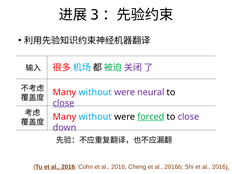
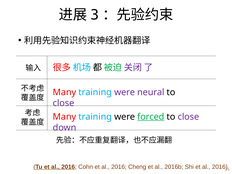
without: without -> training (95, 92)
close underline: present -> none (64, 103)
without: without -> training (95, 117)
